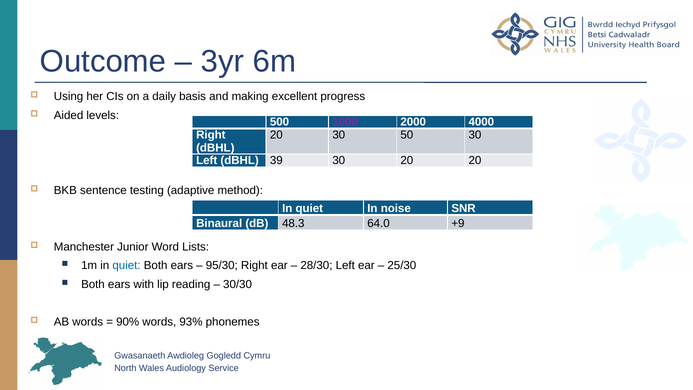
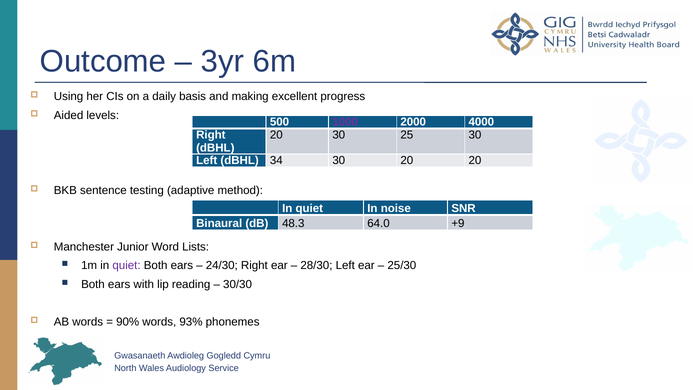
50: 50 -> 25 (407, 135)
39: 39 -> 34 (276, 161)
quiet colour: blue -> purple (127, 266)
95/30: 95/30 -> 24/30 (222, 266)
